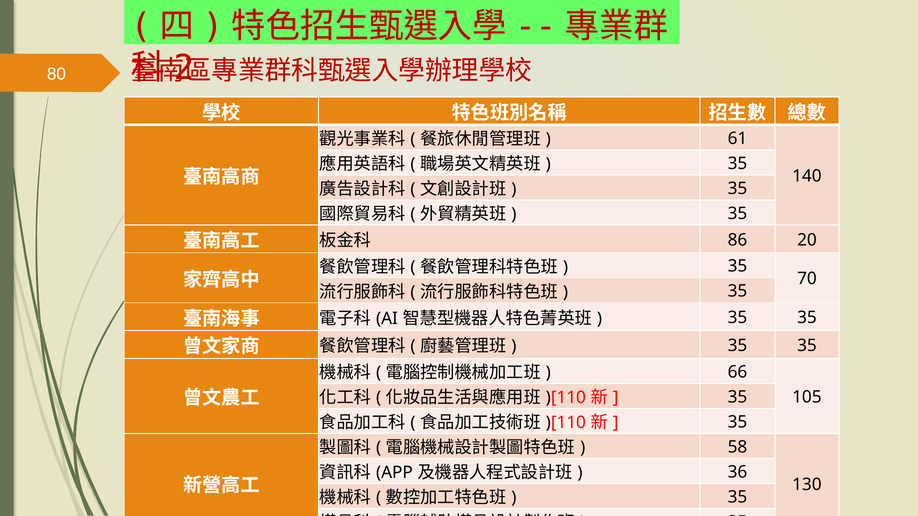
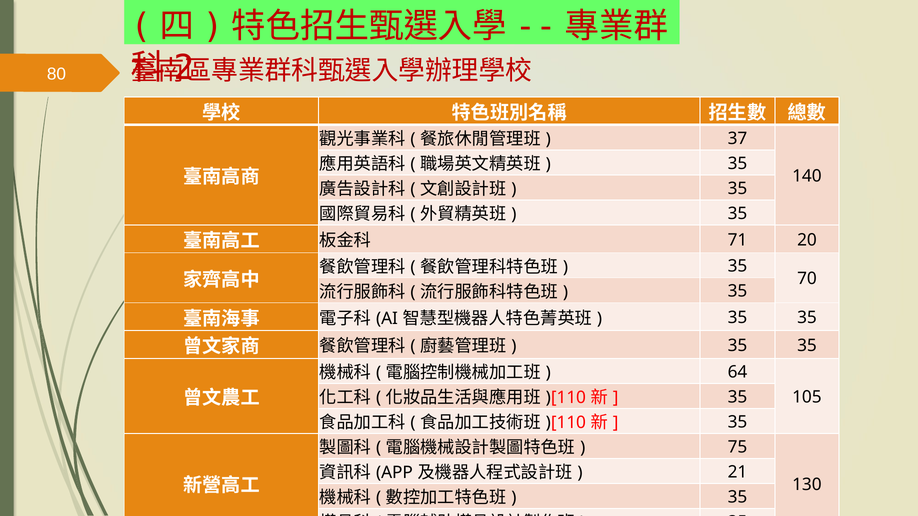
61: 61 -> 37 (738, 138)
86: 86 -> 71 (738, 240)
66: 66 -> 64 (738, 372)
58: 58 -> 75 (738, 447)
36: 36 -> 21 (738, 472)
